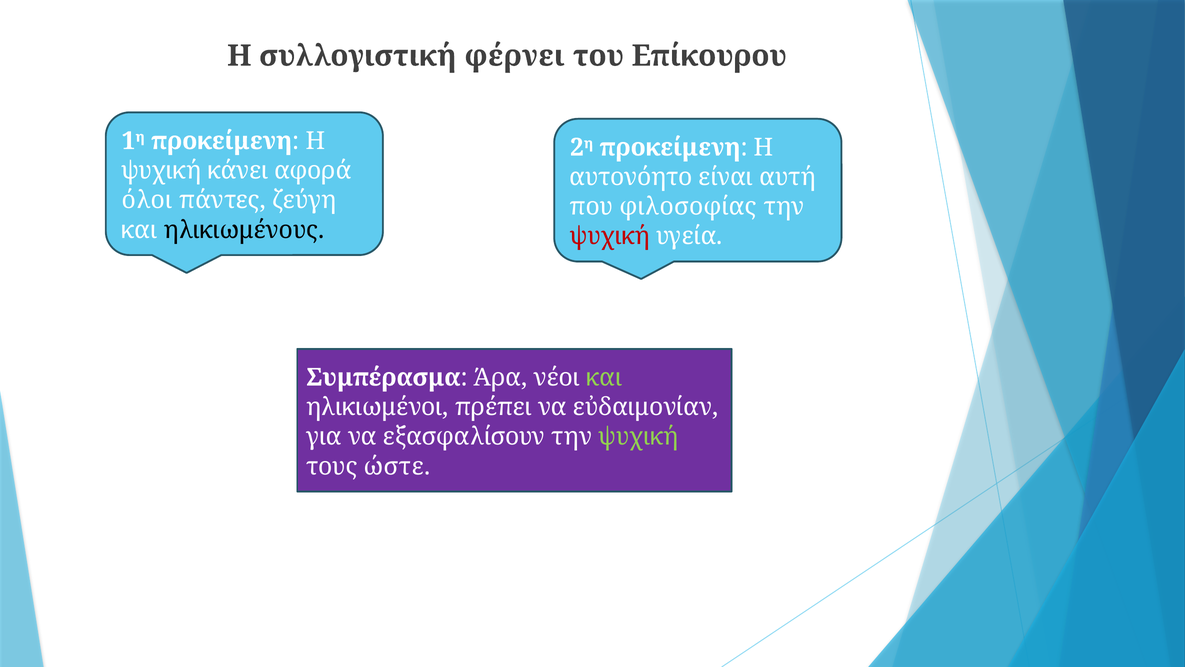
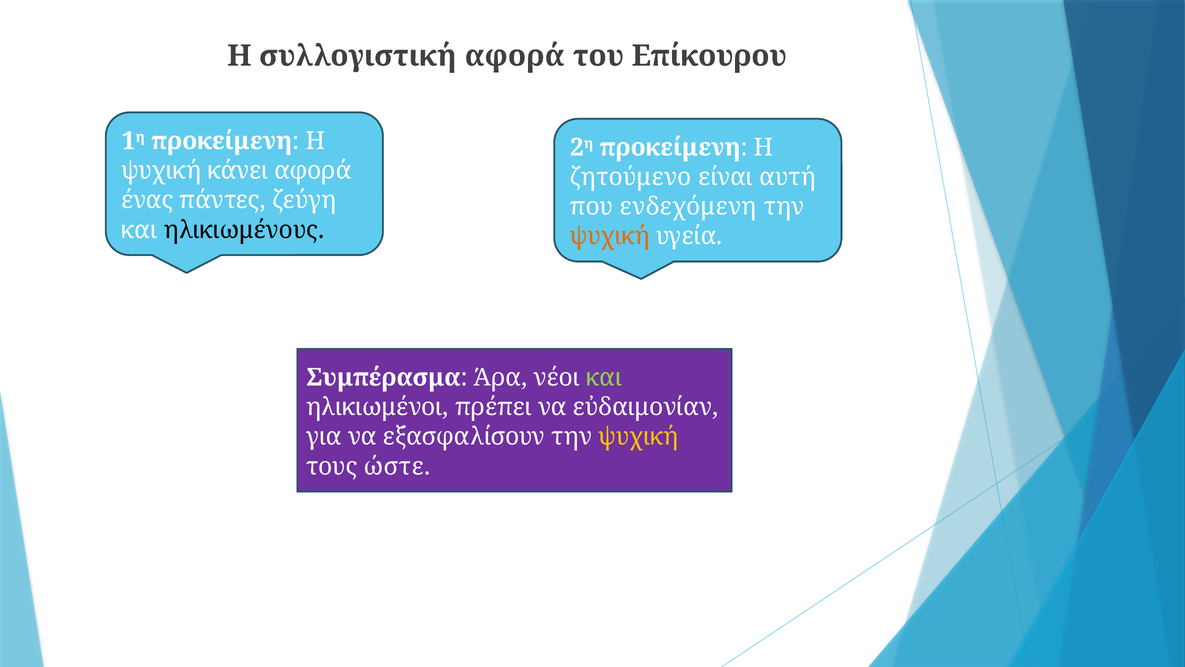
συλλογιστική φέρνει: φέρνει -> αφορά (515, 56)
αυτονόητο: αυτονόητο -> ζητούμενο (631, 177)
όλοι: όλοι -> ένας (147, 200)
φιλοσοφίας: φιλοσοφίας -> ενδεχόμενη (688, 207)
ψυχική colour: red -> orange (610, 236)
ψυχική colour: light green -> yellow (638, 436)
